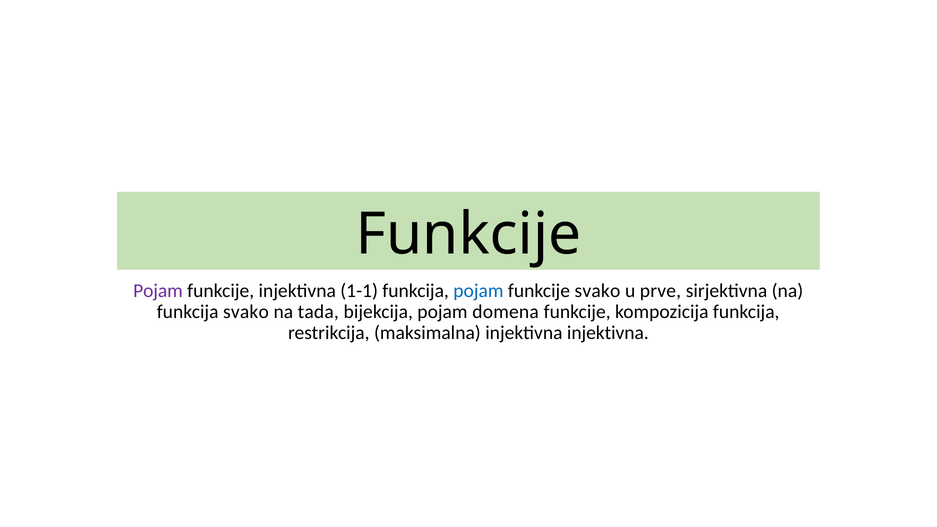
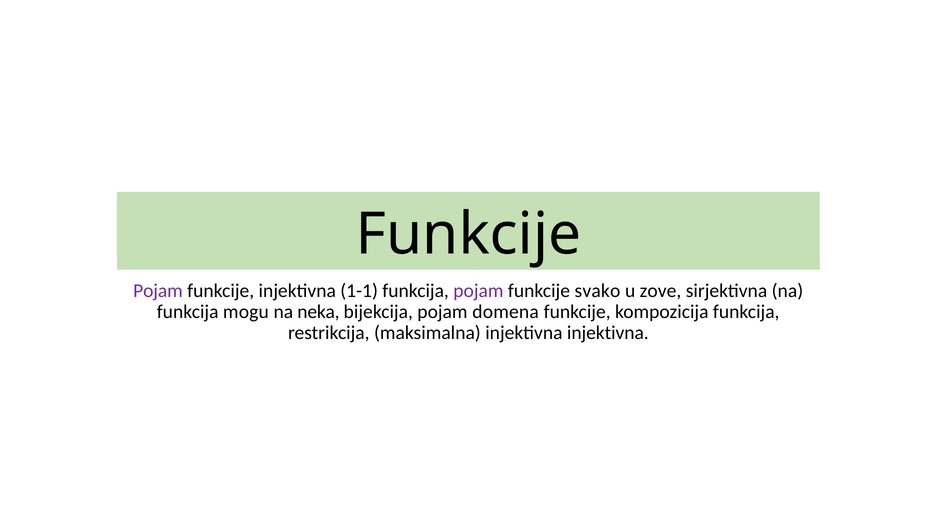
pojam colour: blue -> purple (478, 291)
prve: prve -> zove (661, 291)
funkcija svako: svako -> mogu (246, 312)
tada: tada -> neka (318, 312)
